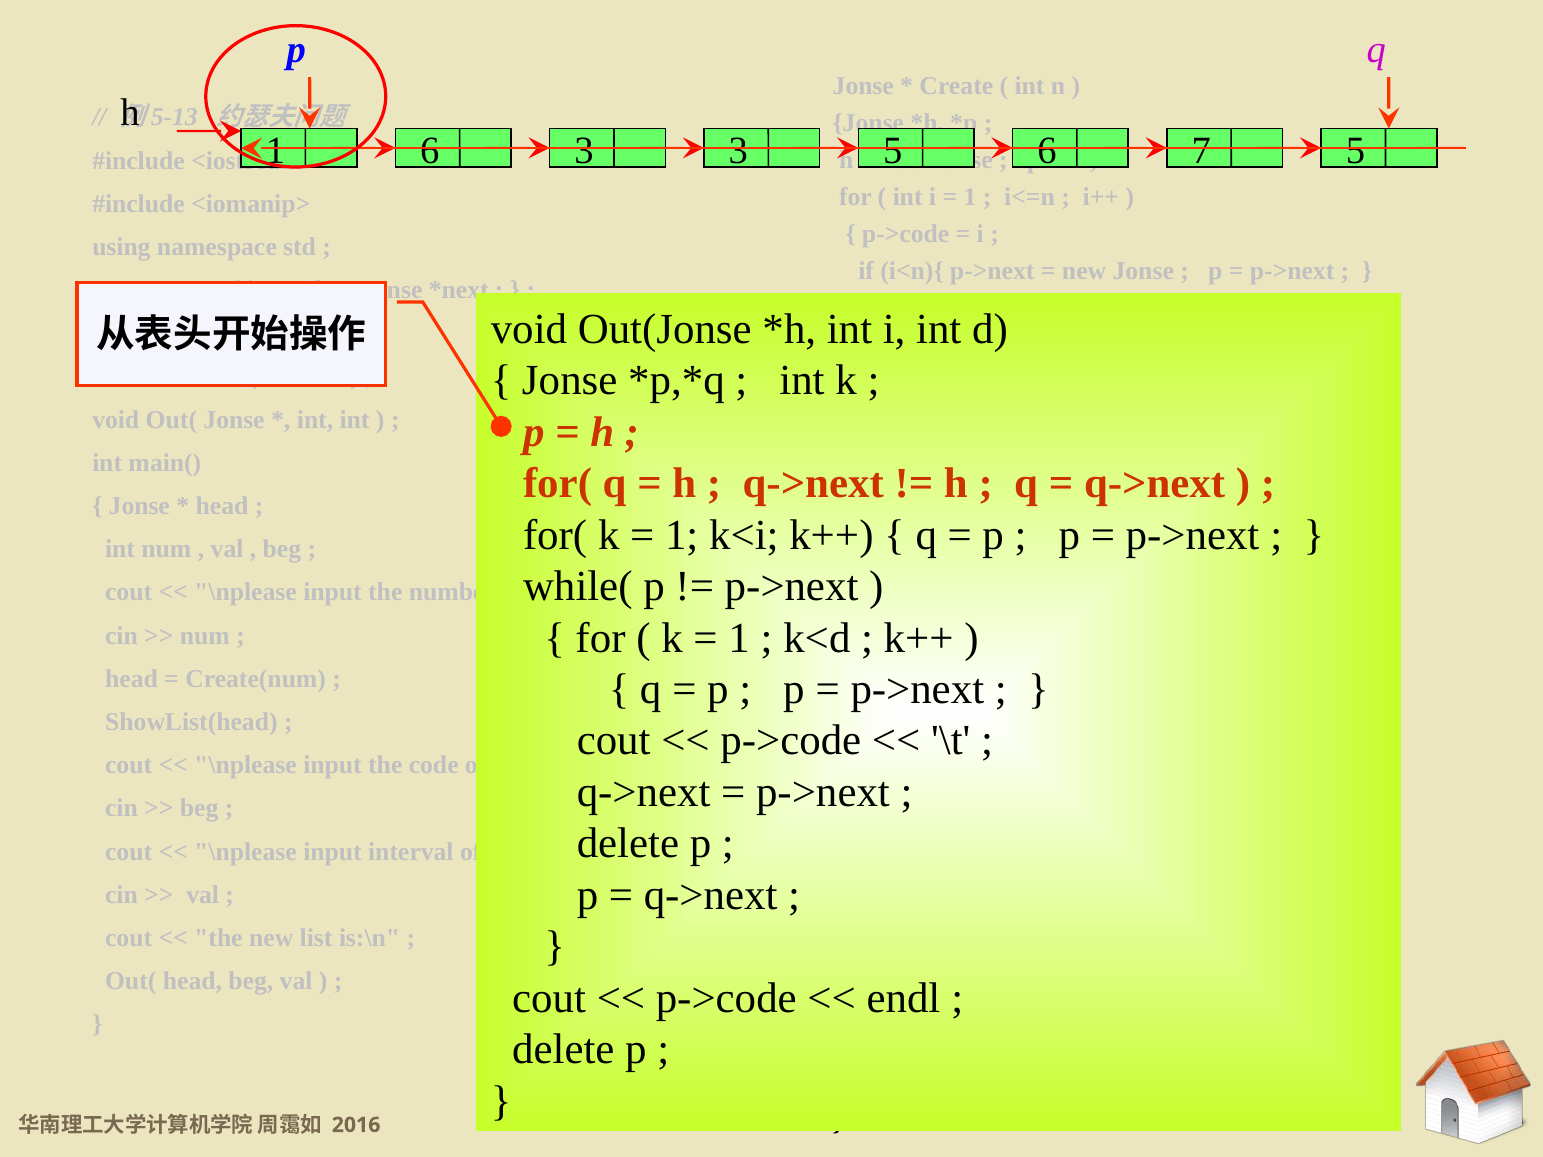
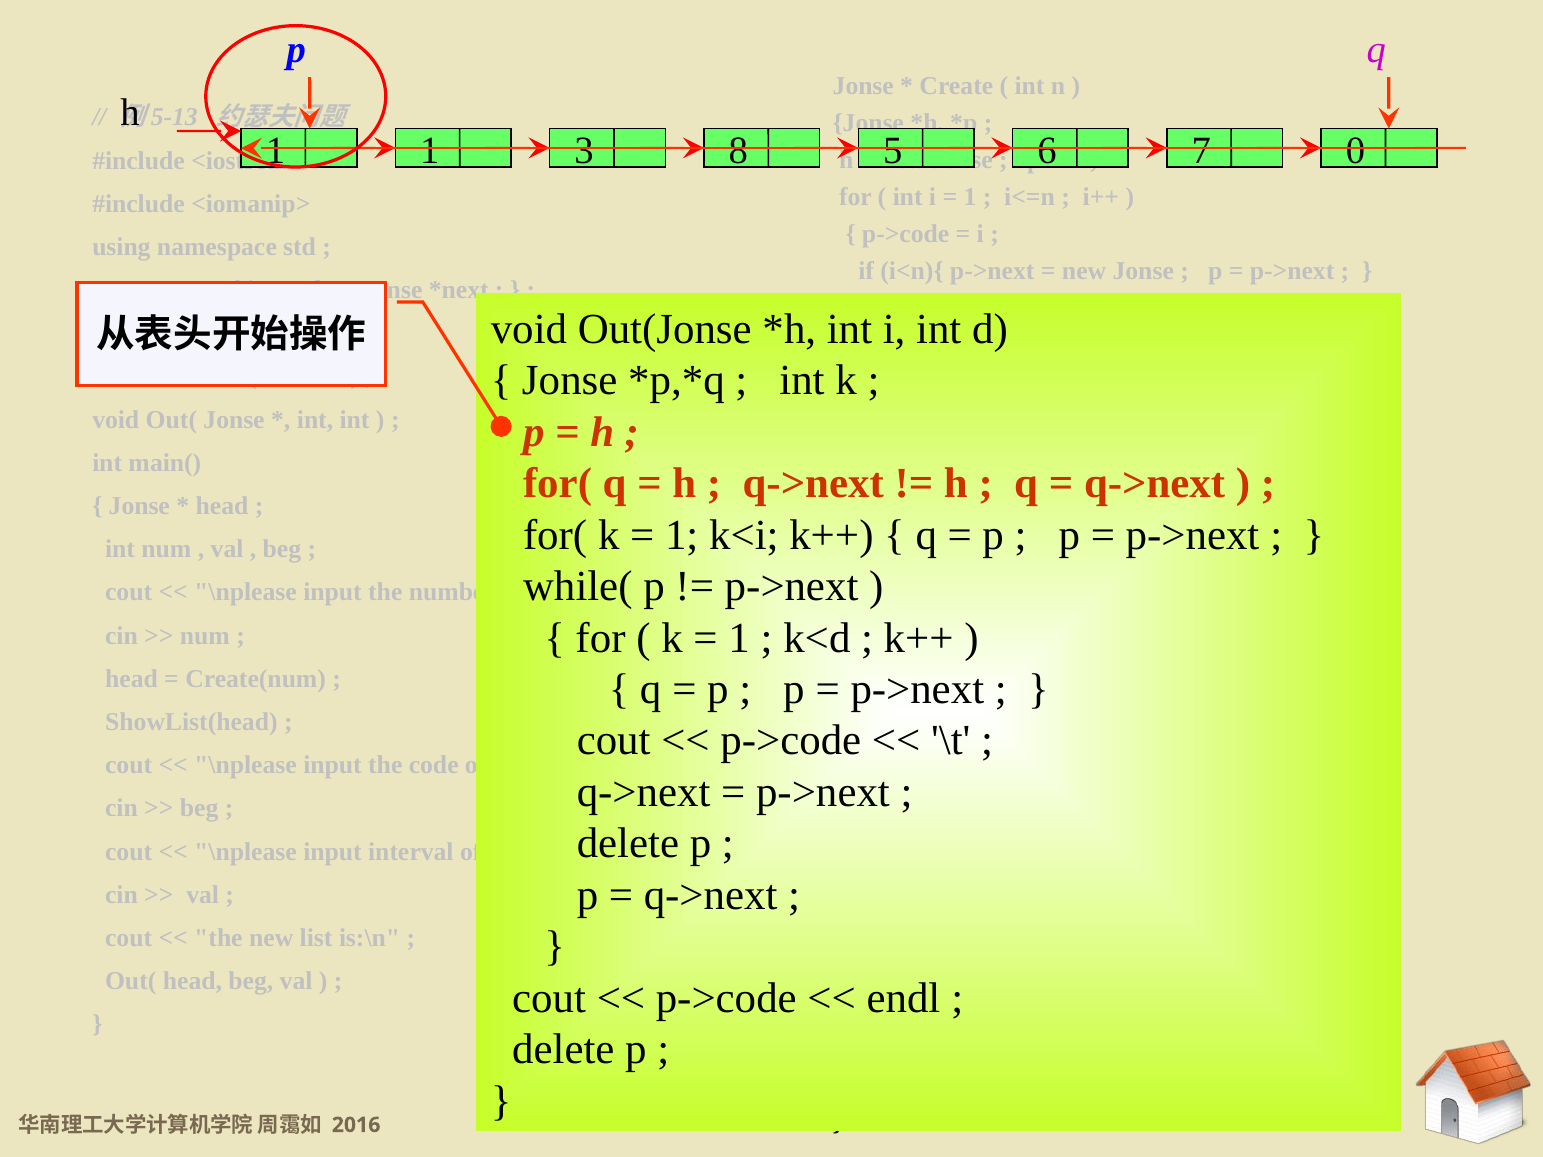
6: 6 -> 1 (430, 151)
3 3: 3 -> 8 (738, 151)
7 5: 5 -> 0 (1356, 151)
